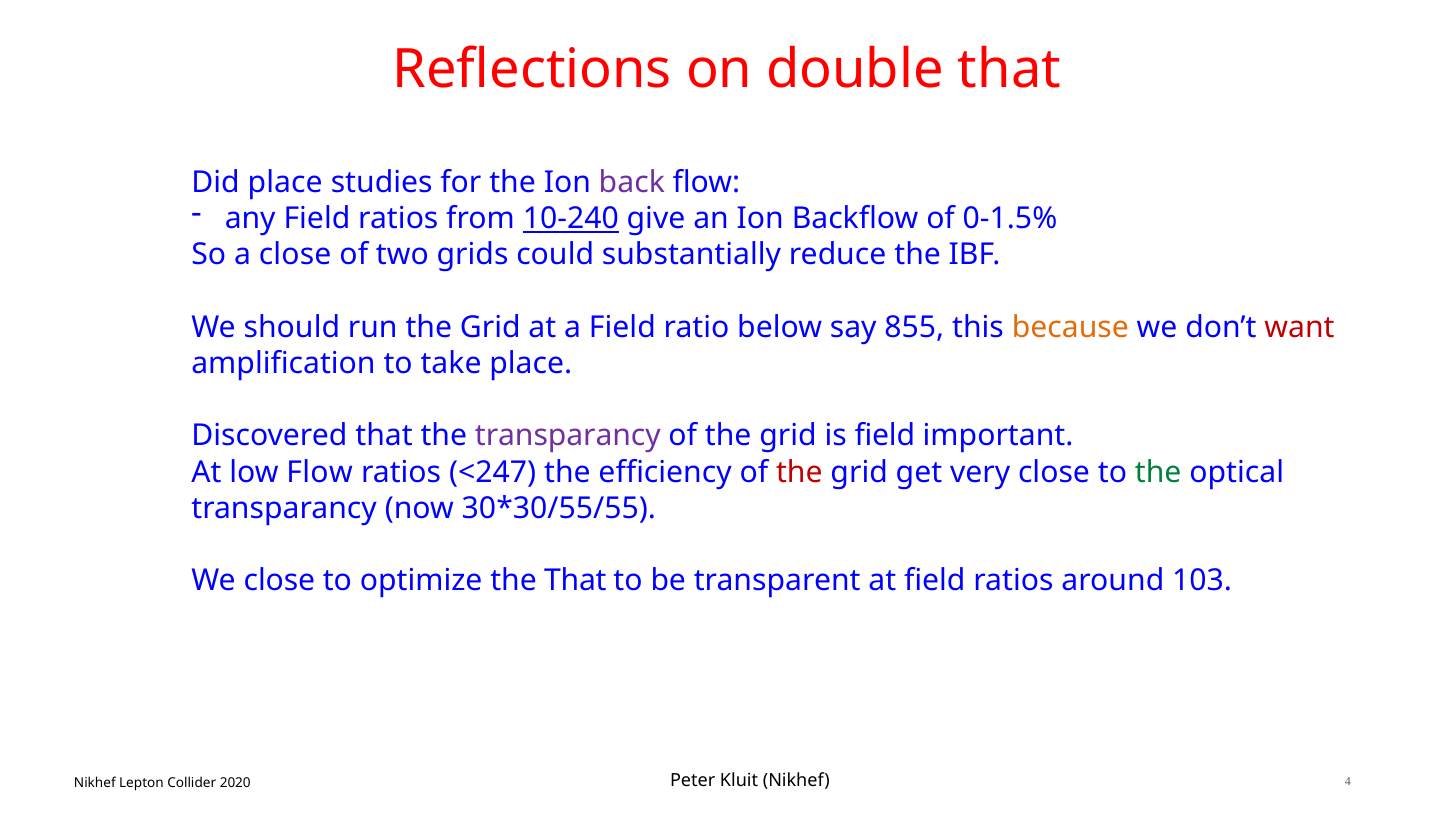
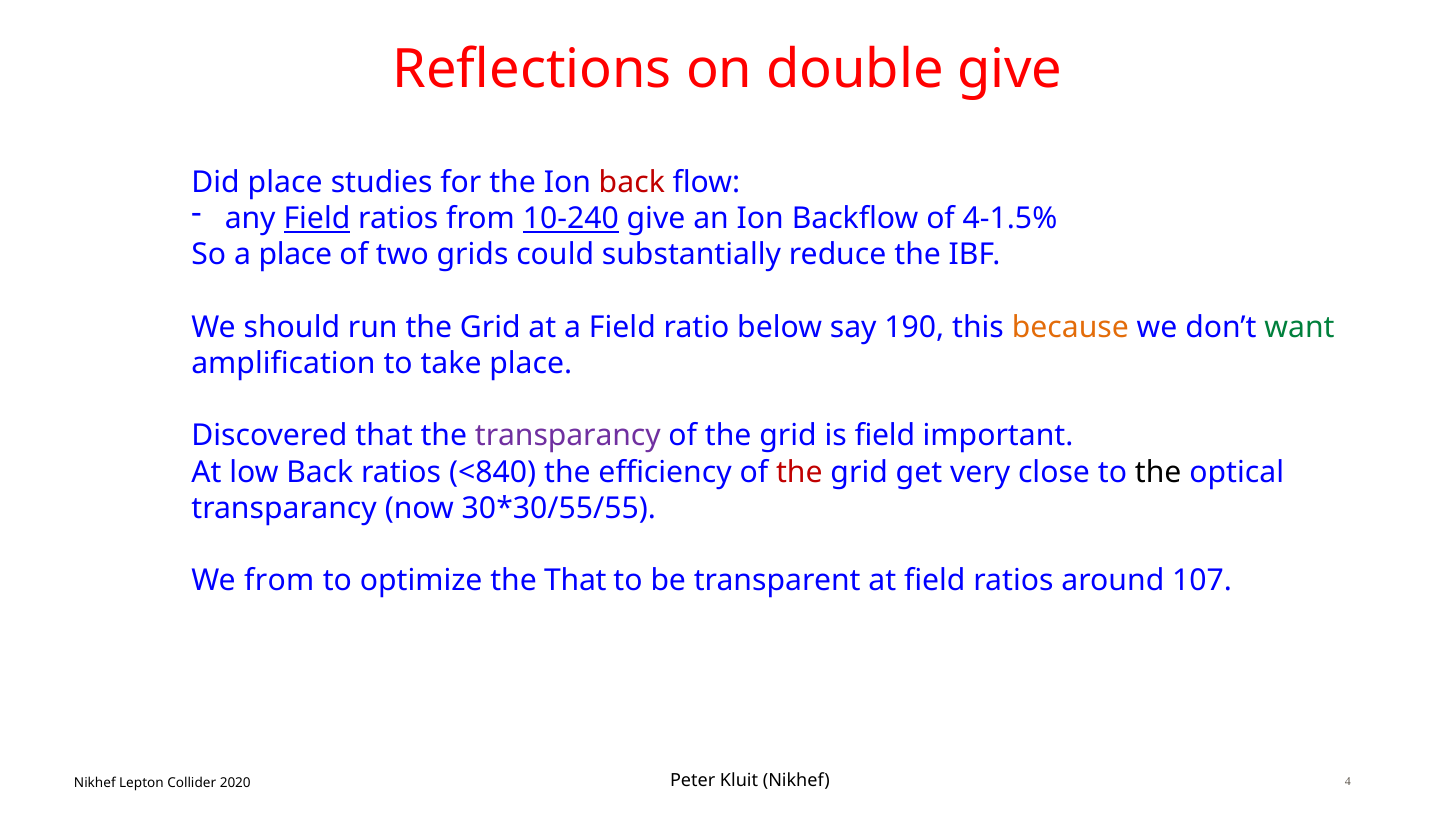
double that: that -> give (1010, 70)
back colour: purple -> red (632, 182)
Field underline: none -> present (317, 219)
0-1.5%: 0-1.5% -> 4-1.5% (1010, 219)
a close: close -> place (295, 255)
855: 855 -> 190 (914, 327)
want colour: red -> green (1300, 327)
low Flow: Flow -> Back (320, 472)
<247: <247 -> <840 (493, 472)
the colour: green -> black (1158, 472)
We close: close -> from (279, 580)
103: 103 -> 107 (1202, 580)
